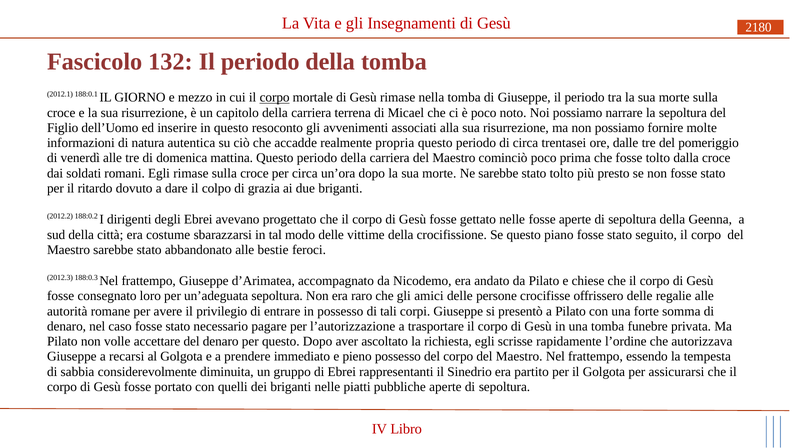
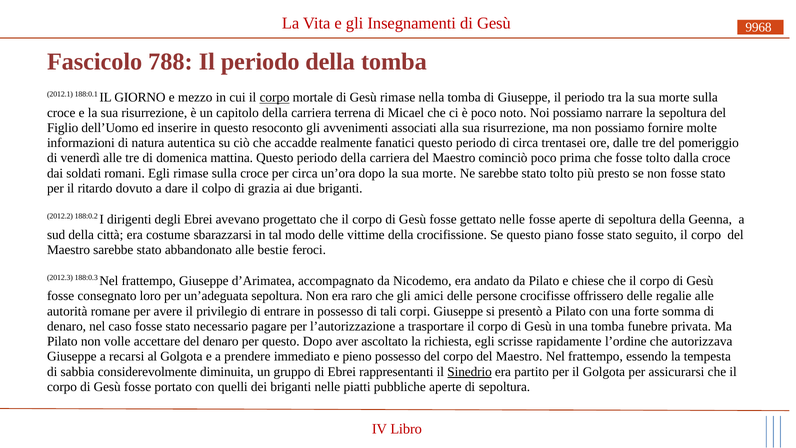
2180: 2180 -> 9968 (758, 27)
132: 132 -> 788 (170, 62)
propria: propria -> fanatici (395, 143)
Sinedrio underline: none -> present (470, 372)
